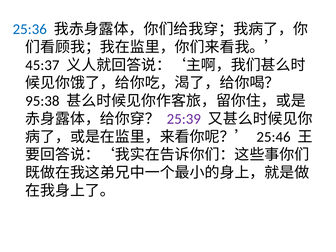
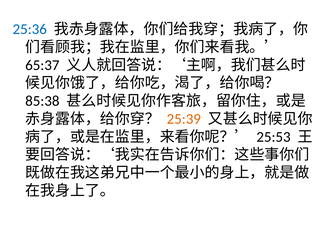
45:37: 45:37 -> 65:37 (42, 65)
95:38: 95:38 -> 85:38 (42, 101)
25:39 colour: purple -> orange (184, 119)
25:46: 25:46 -> 25:53 (273, 137)
